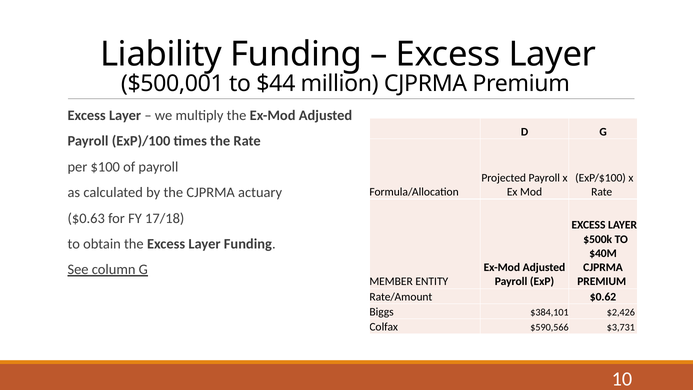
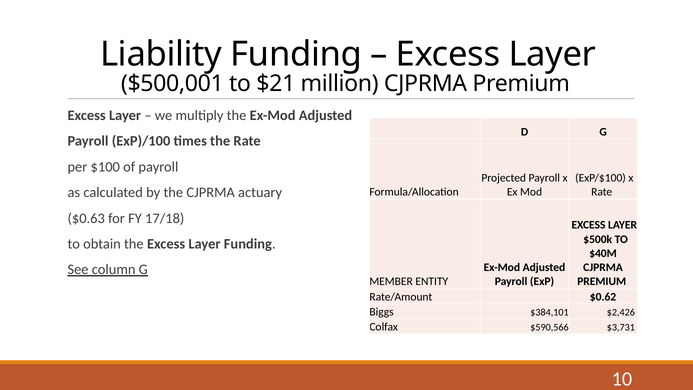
$44: $44 -> $21 (276, 84)
